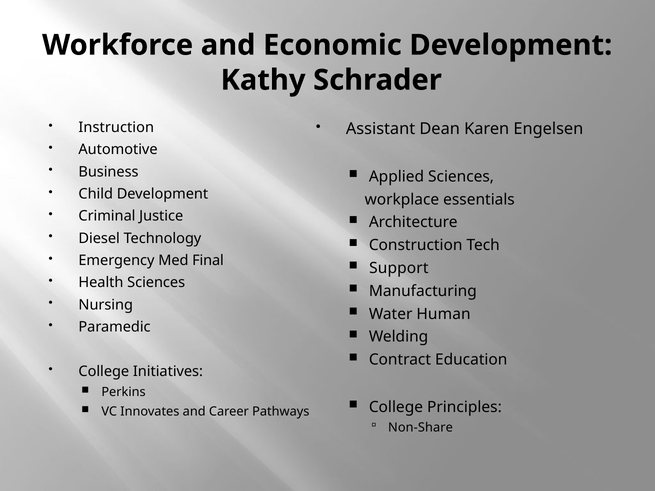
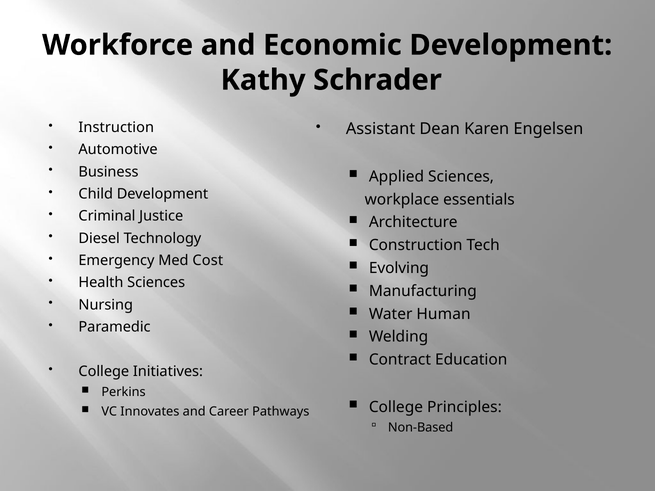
Final: Final -> Cost (208, 261)
Support: Support -> Evolving (399, 268)
Non-Share: Non-Share -> Non-Based (421, 428)
